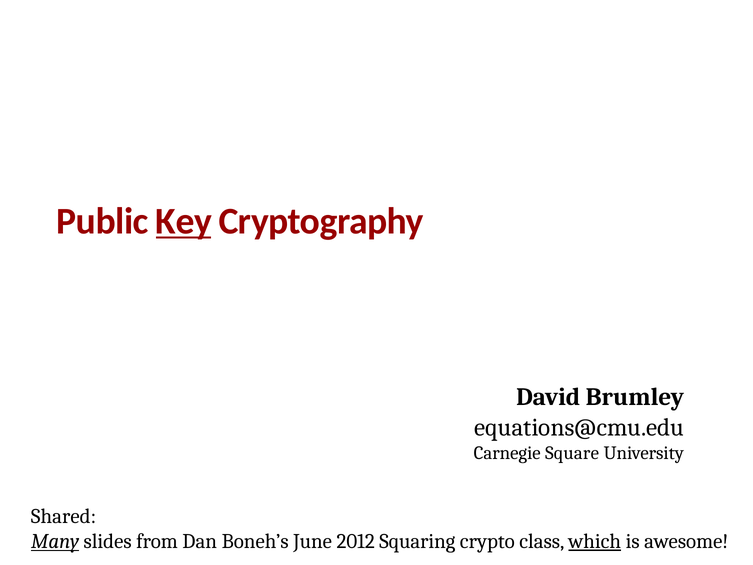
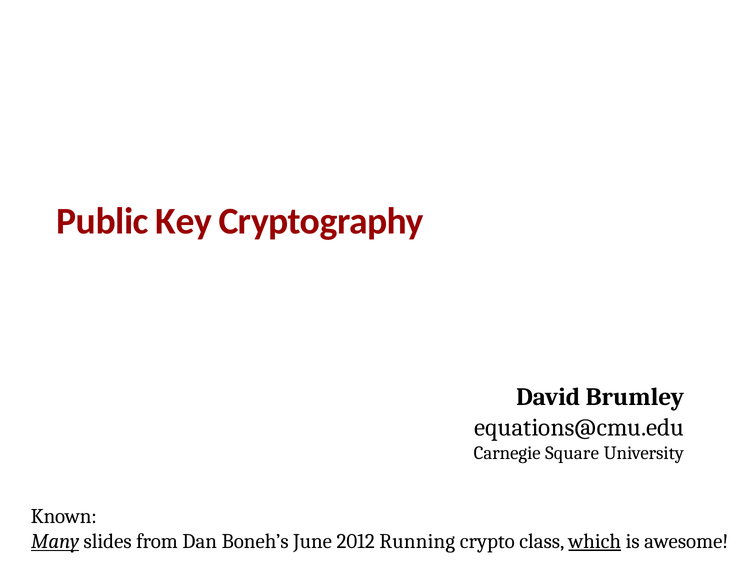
Key underline: present -> none (184, 221)
Shared: Shared -> Known (64, 516)
Squaring: Squaring -> Running (417, 541)
